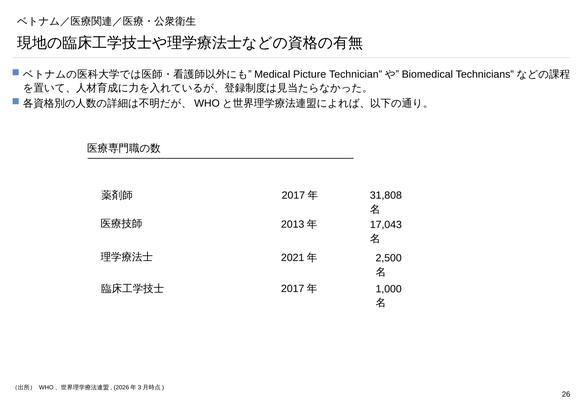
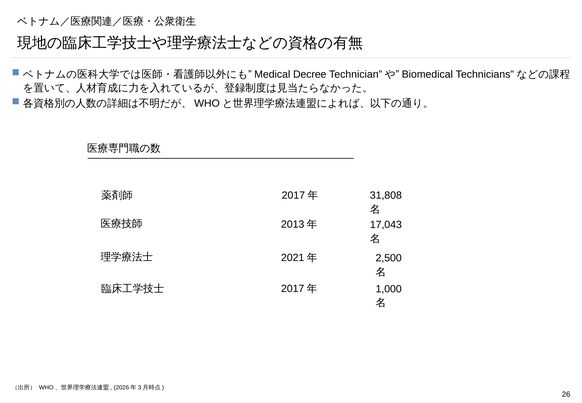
Picture: Picture -> Decree (310, 74)
